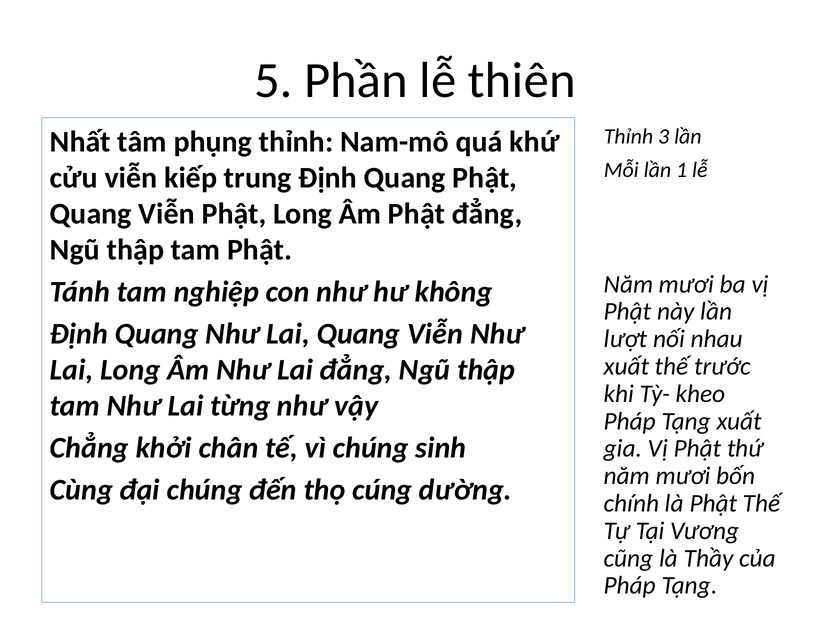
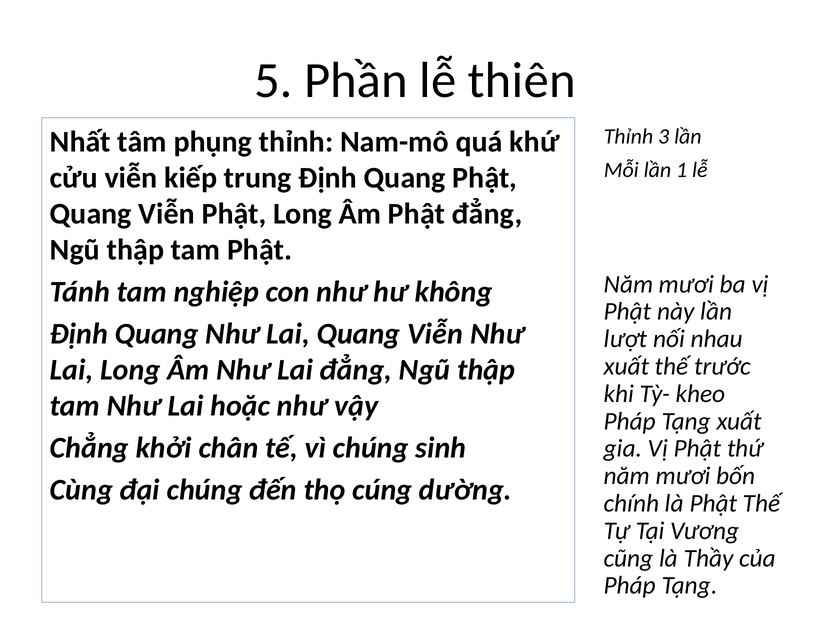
từng: từng -> hoặc (240, 406)
